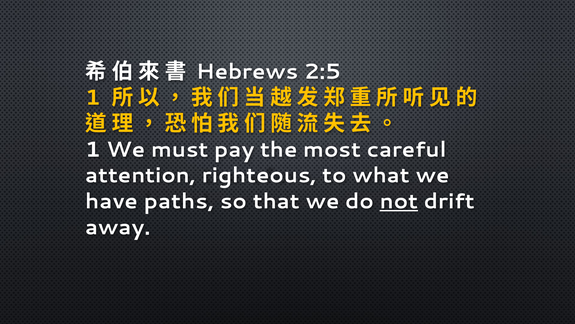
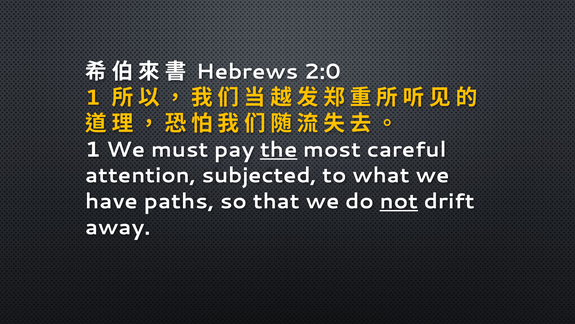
2:5: 2:5 -> 2:0 (323, 72)
the underline: none -> present (279, 149)
righteous: righteous -> subjected (259, 175)
